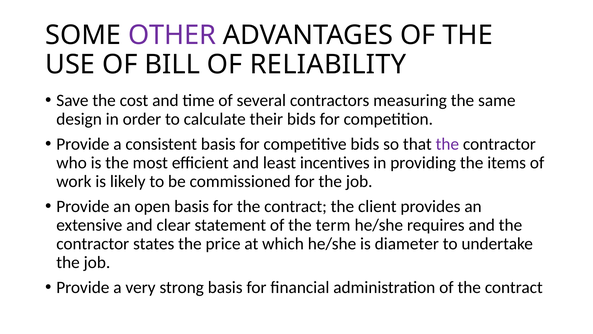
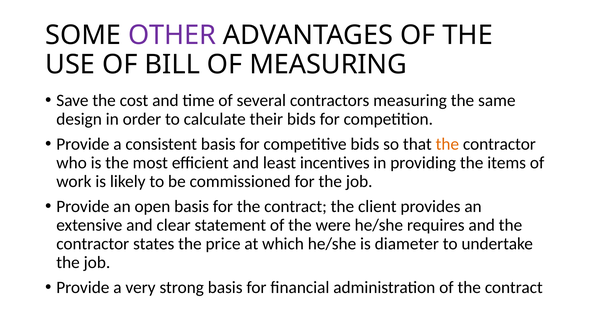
OF RELIABILITY: RELIABILITY -> MEASURING (328, 64)
the colour: purple -> orange (447, 144)
term: term -> were (333, 225)
